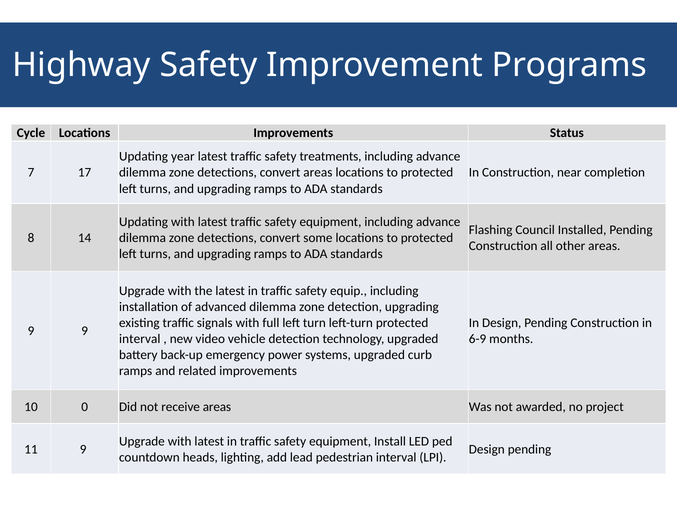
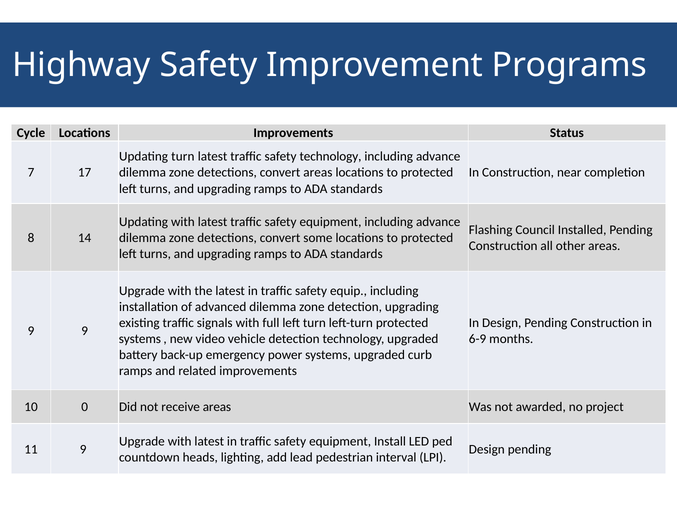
Updating year: year -> turn (183, 157)
safety treatments: treatments -> technology (330, 157)
interval: interval -> systems (140, 339)
